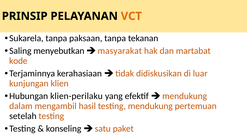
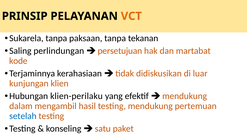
menyebutkan: menyebutkan -> perlindungan (59, 51)
masyarakat: masyarakat -> persetujuan (120, 51)
setelah colour: black -> blue (23, 116)
